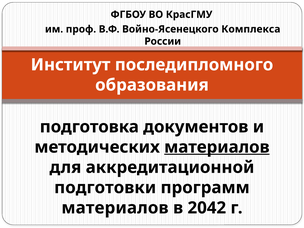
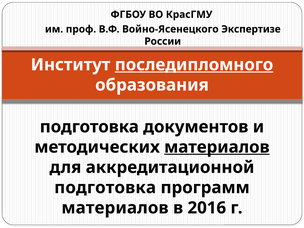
Комплекса: Комплекса -> Экспертизе (251, 29)
последипломного underline: none -> present (194, 65)
подготовки: подготовки -> подготовка (105, 188)
2042: 2042 -> 2016 (207, 208)
